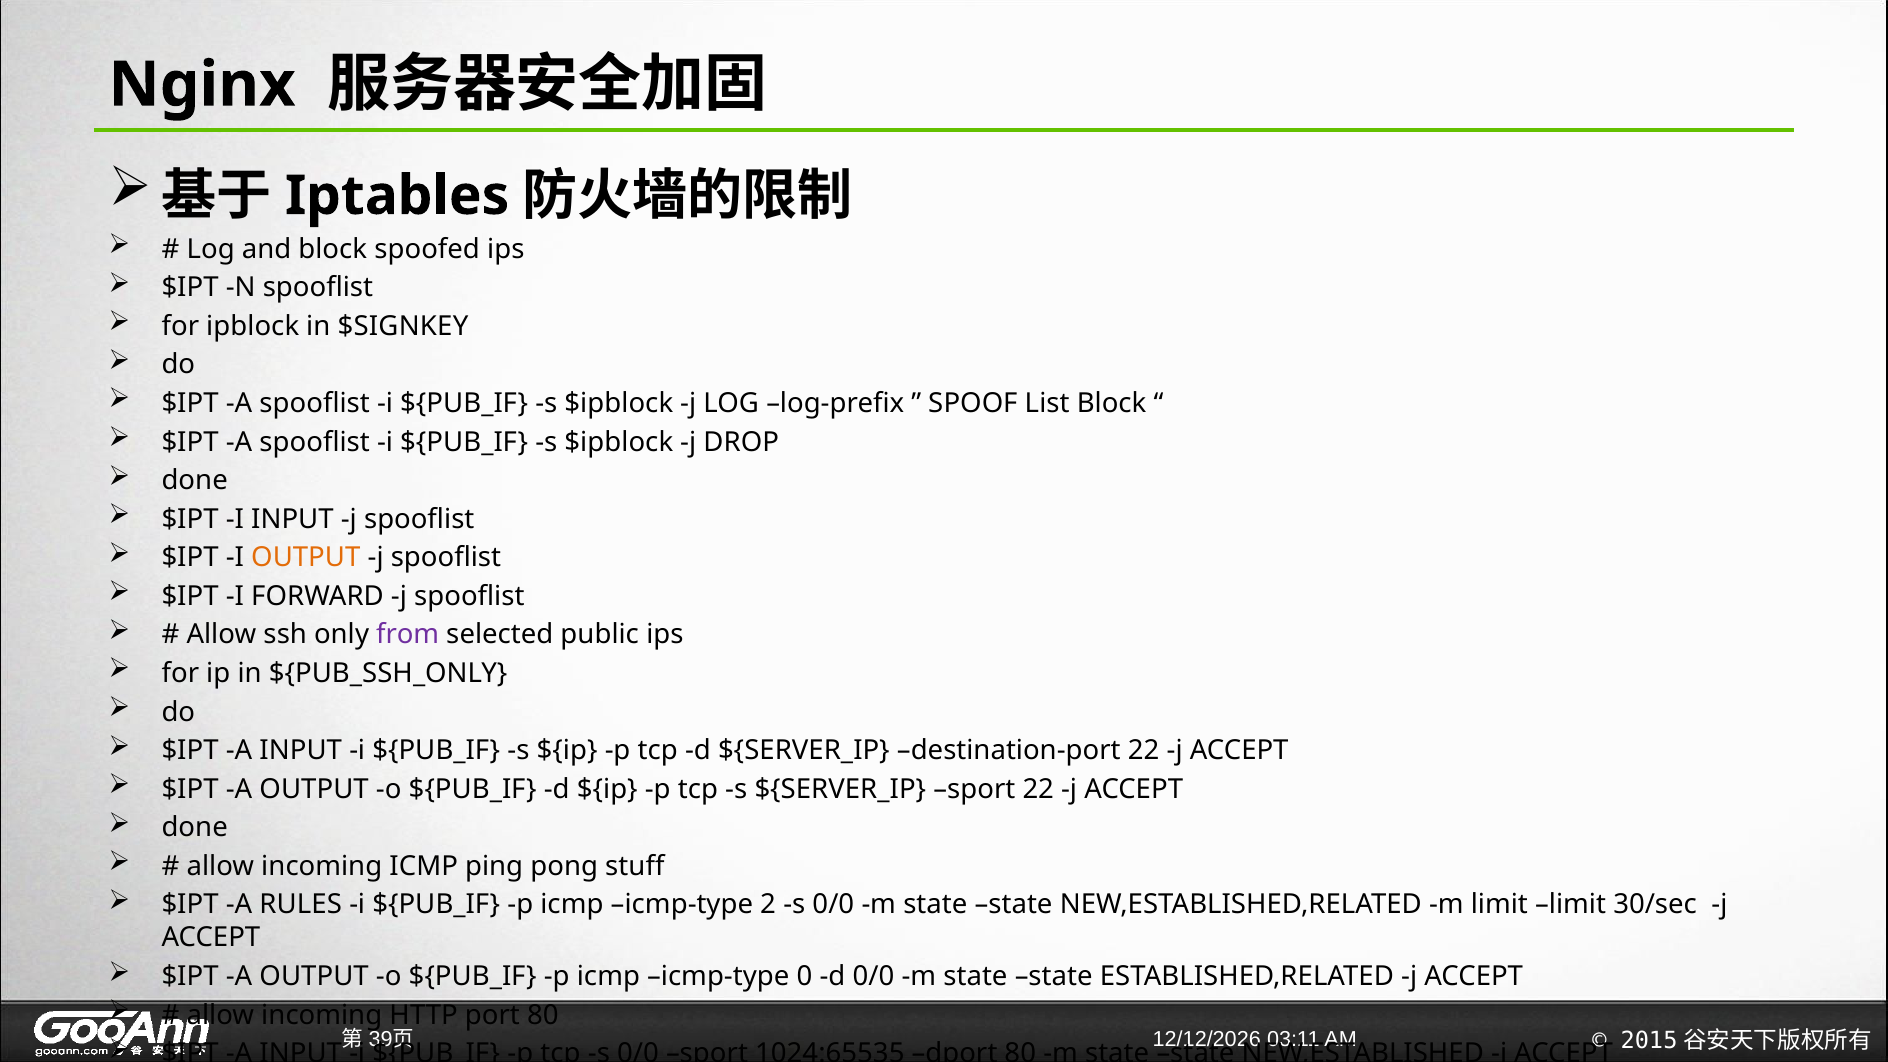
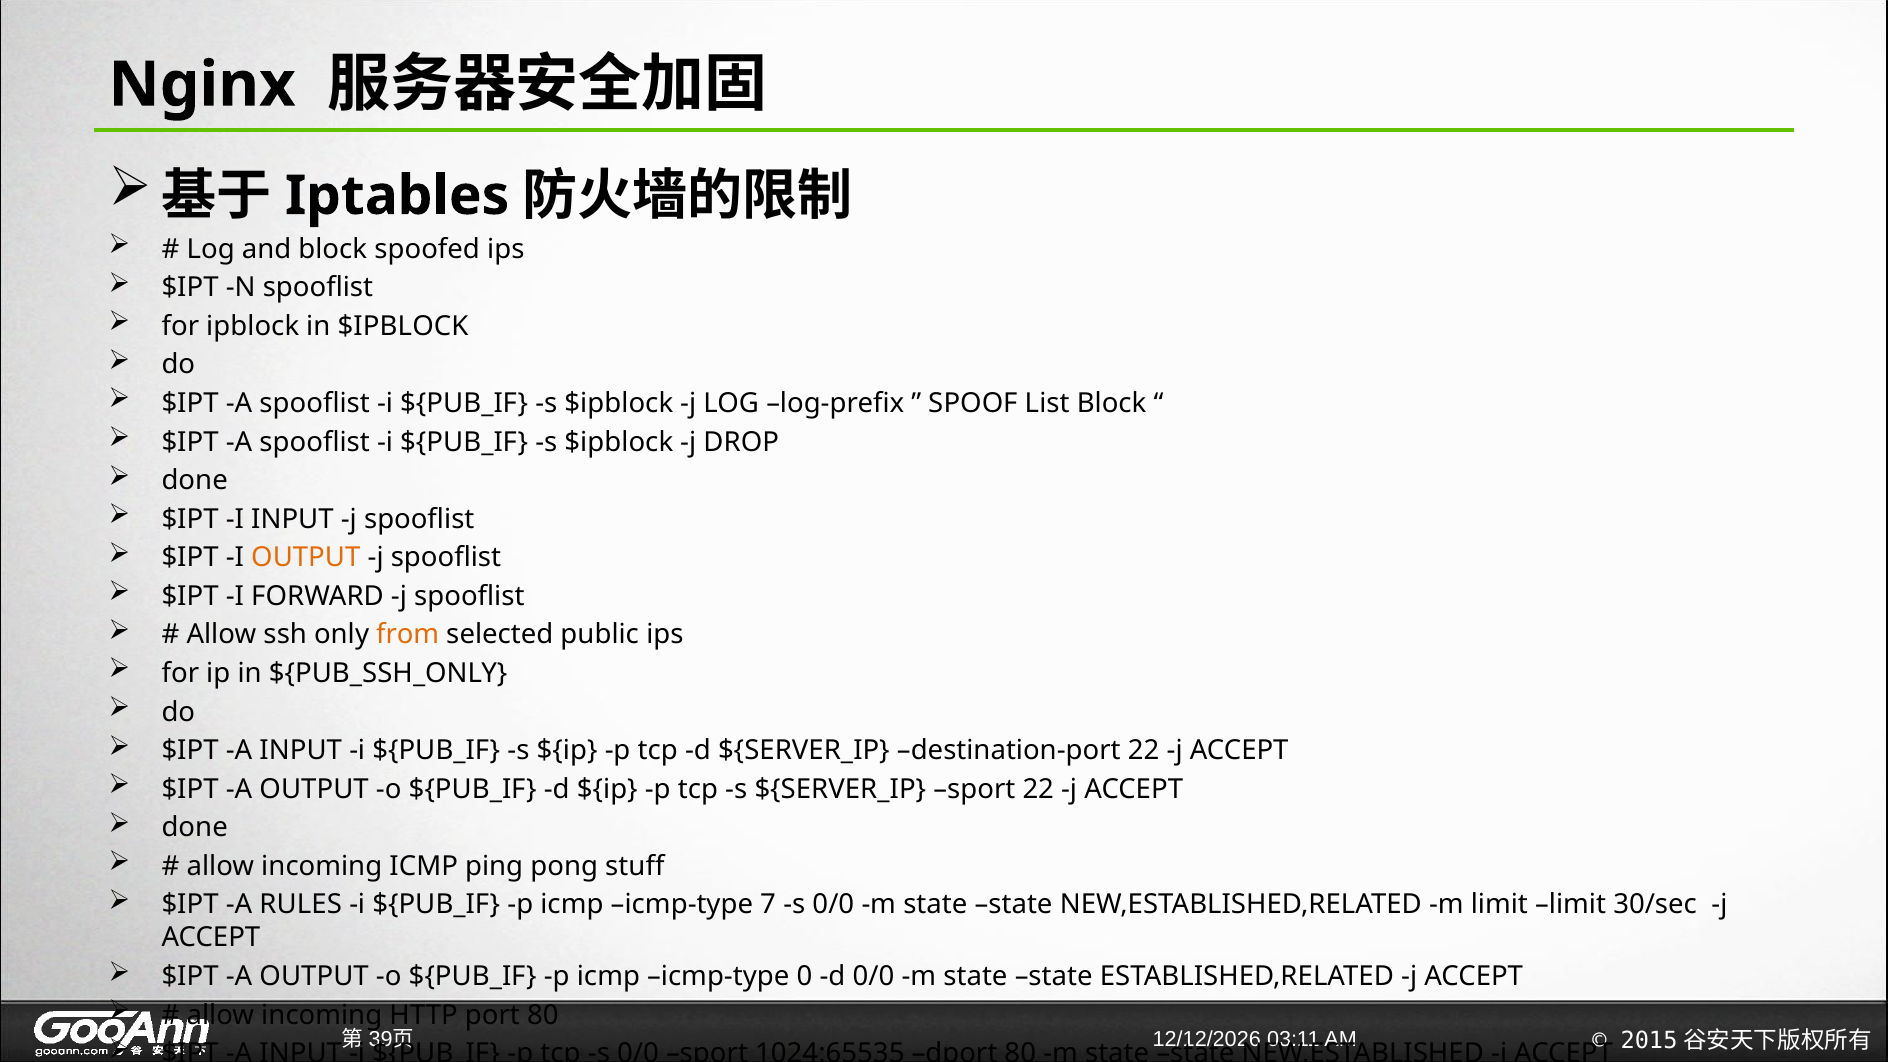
in $SIGNKEY: $SIGNKEY -> $IPBLOCK (403, 326)
from colour: purple -> orange (408, 635)
icmp-type 2: 2 -> 7 (768, 905)
